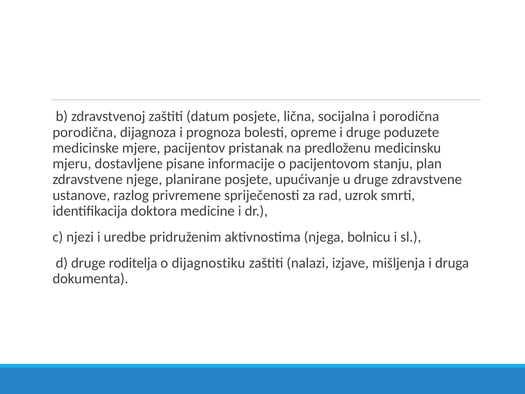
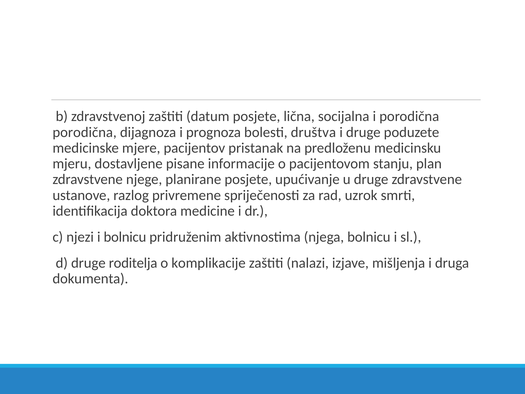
opreme: opreme -> društva (313, 132)
i uredbe: uredbe -> bolnicu (125, 237)
dijagnostiku: dijagnostiku -> komplikacije (209, 263)
